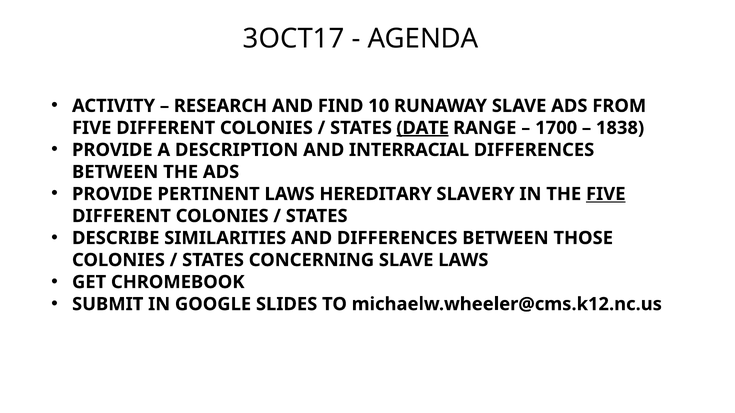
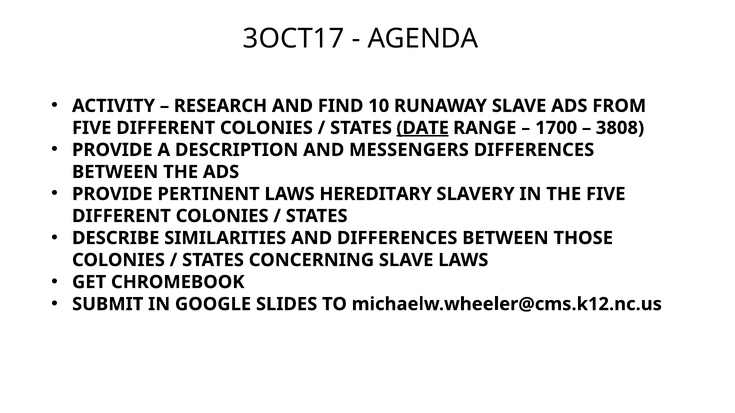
1838: 1838 -> 3808 (620, 128)
INTERRACIAL: INTERRACIAL -> MESSENGERS (409, 150)
FIVE underline: present -> none (606, 194)
